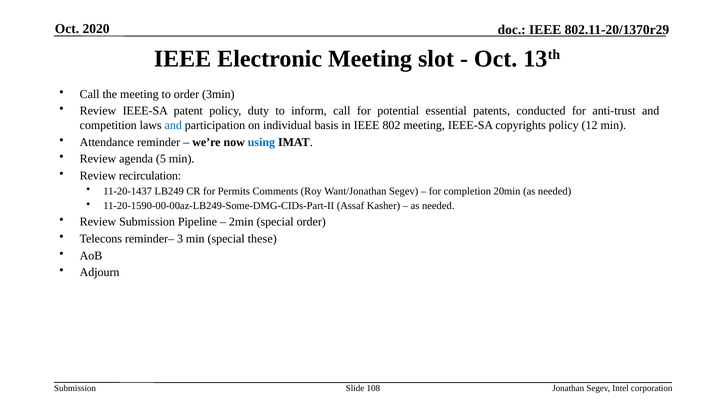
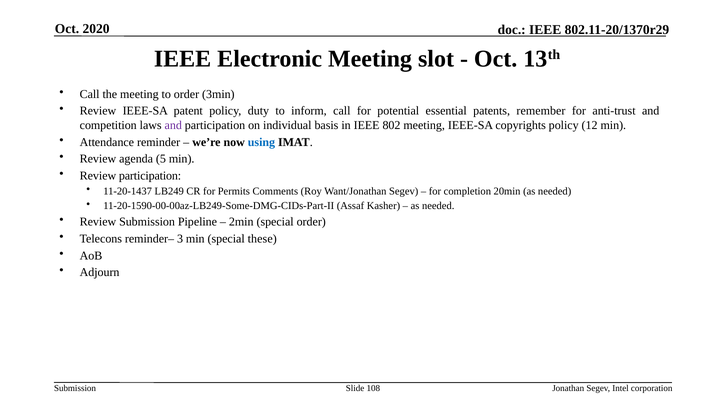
conducted: conducted -> remember (541, 111)
and colour: blue -> purple (173, 125)
Review recirculation: recirculation -> participation (150, 176)
